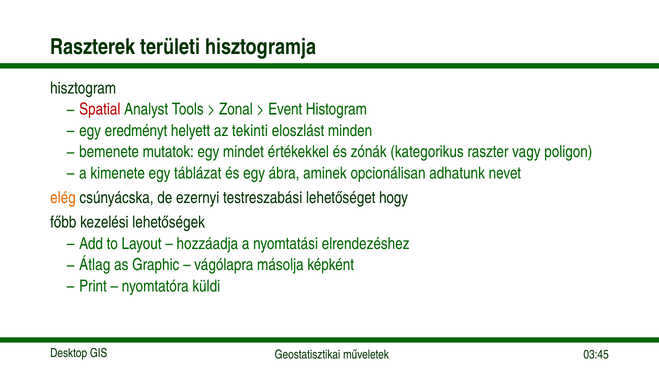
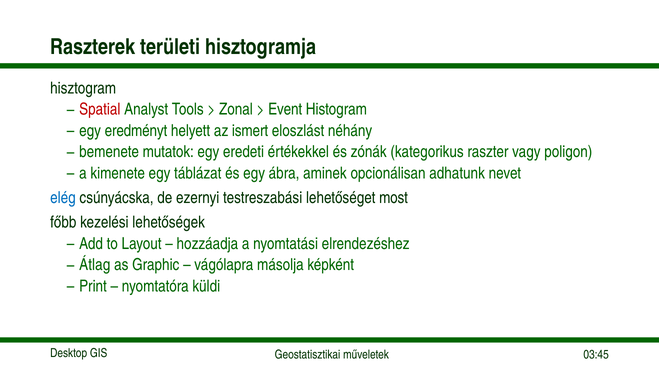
tekinti: tekinti -> ismert (250, 131)
minden: minden -> néhány (350, 131)
mindet: mindet -> eredeti (244, 152)
elég colour: orange -> blue (63, 198)
hogy: hogy -> most (394, 198)
